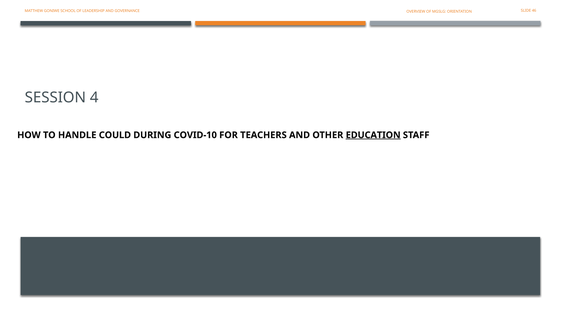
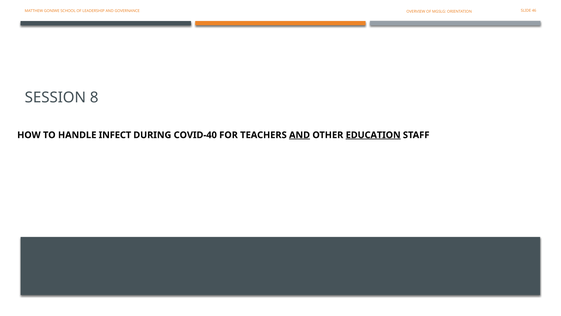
4: 4 -> 8 (94, 97)
COULD: COULD -> INFECT (115, 135)
COVID-10: COVID-10 -> COVID-40 (195, 135)
AND underline: none -> present (300, 135)
